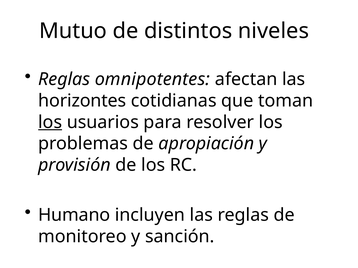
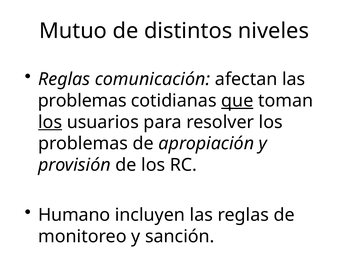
omnipotentes: omnipotentes -> comunicación (152, 79)
horizontes: horizontes -> problemas (82, 101)
que underline: none -> present (237, 101)
